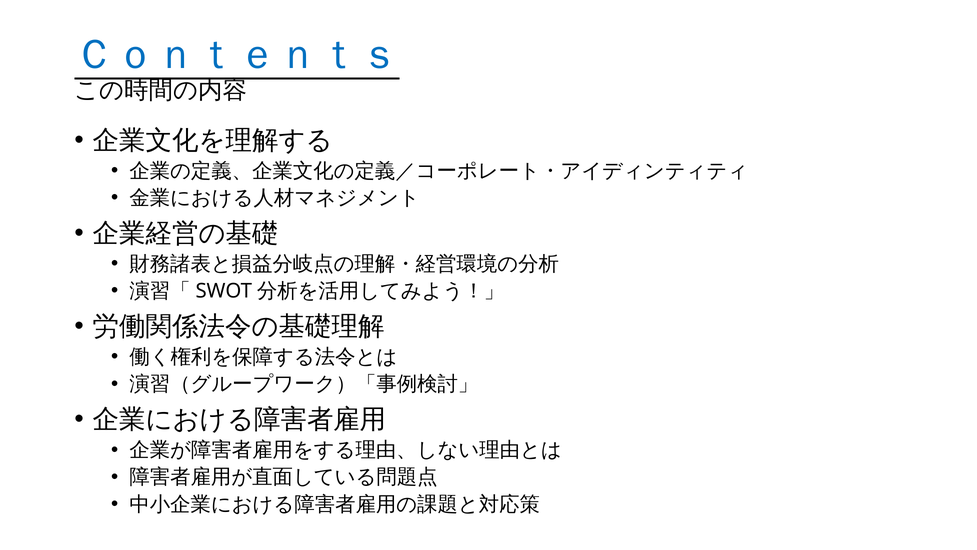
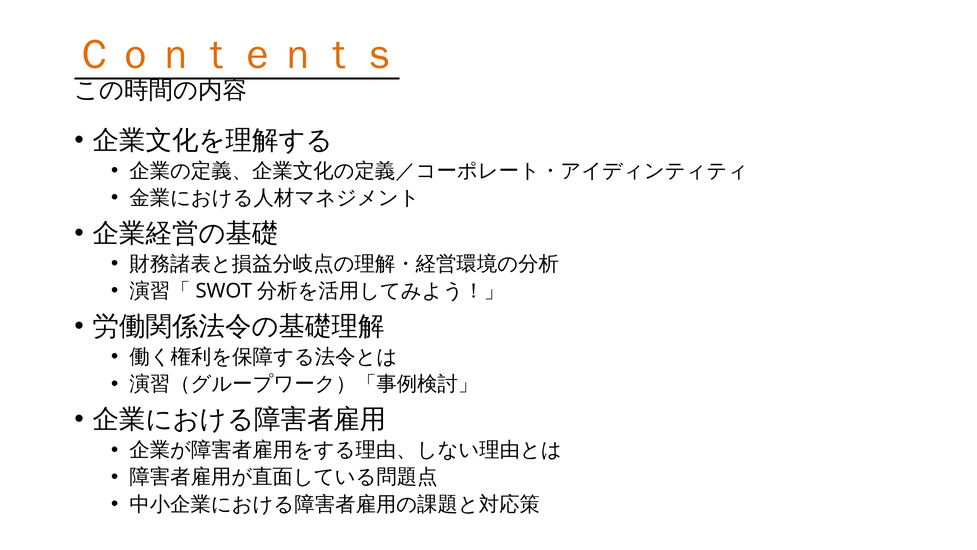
Ｃｏｎｔｅｎｔｓ colour: blue -> orange (237, 55)
